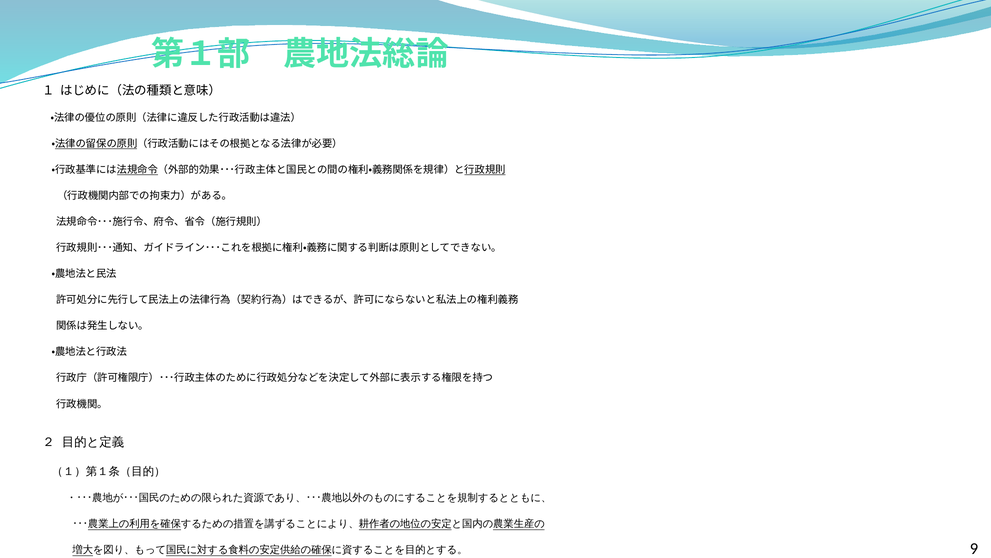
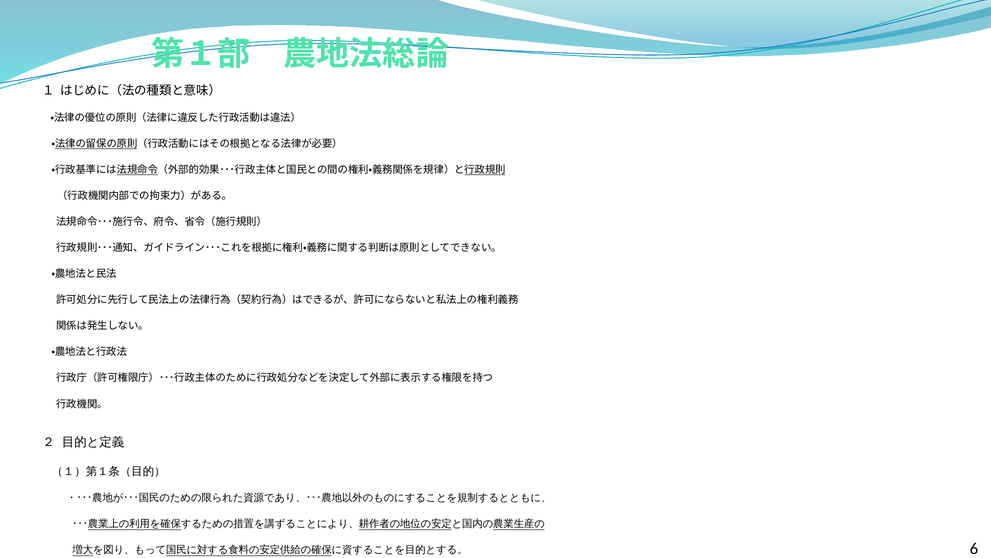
9: 9 -> 6 (974, 548)
